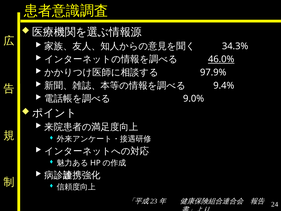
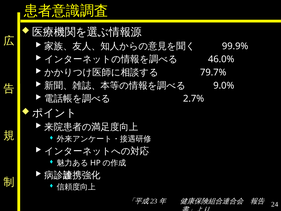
34.3%: 34.3% -> 99.9% (235, 46)
46.0% underline: present -> none (221, 59)
97.9%: 97.9% -> 79.7% (213, 72)
9.4%: 9.4% -> 9.0% (224, 85)
9.0%: 9.0% -> 2.7% (194, 99)
